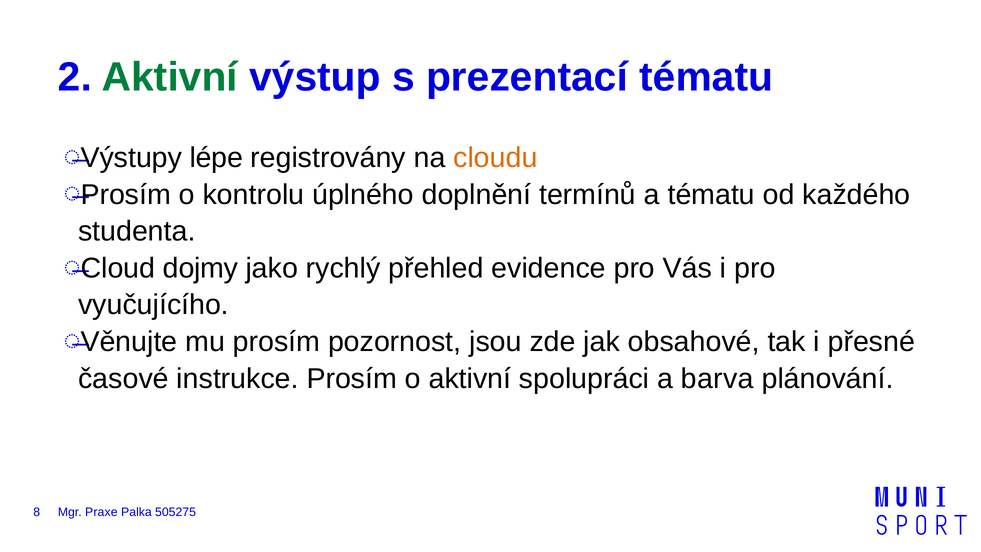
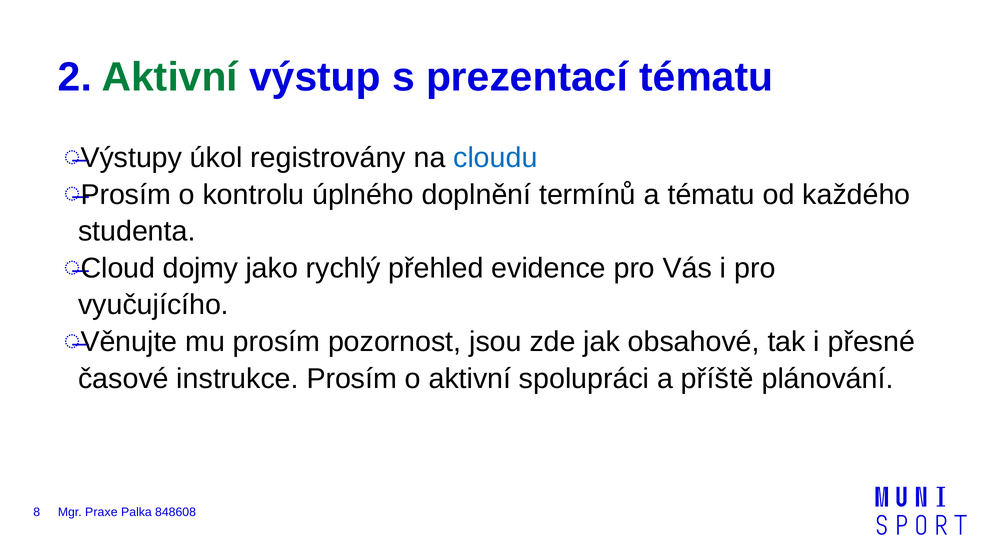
lépe: lépe -> úkol (216, 158)
cloudu colour: orange -> blue (495, 158)
barva: barva -> příště (717, 378)
505275: 505275 -> 848608 (176, 512)
